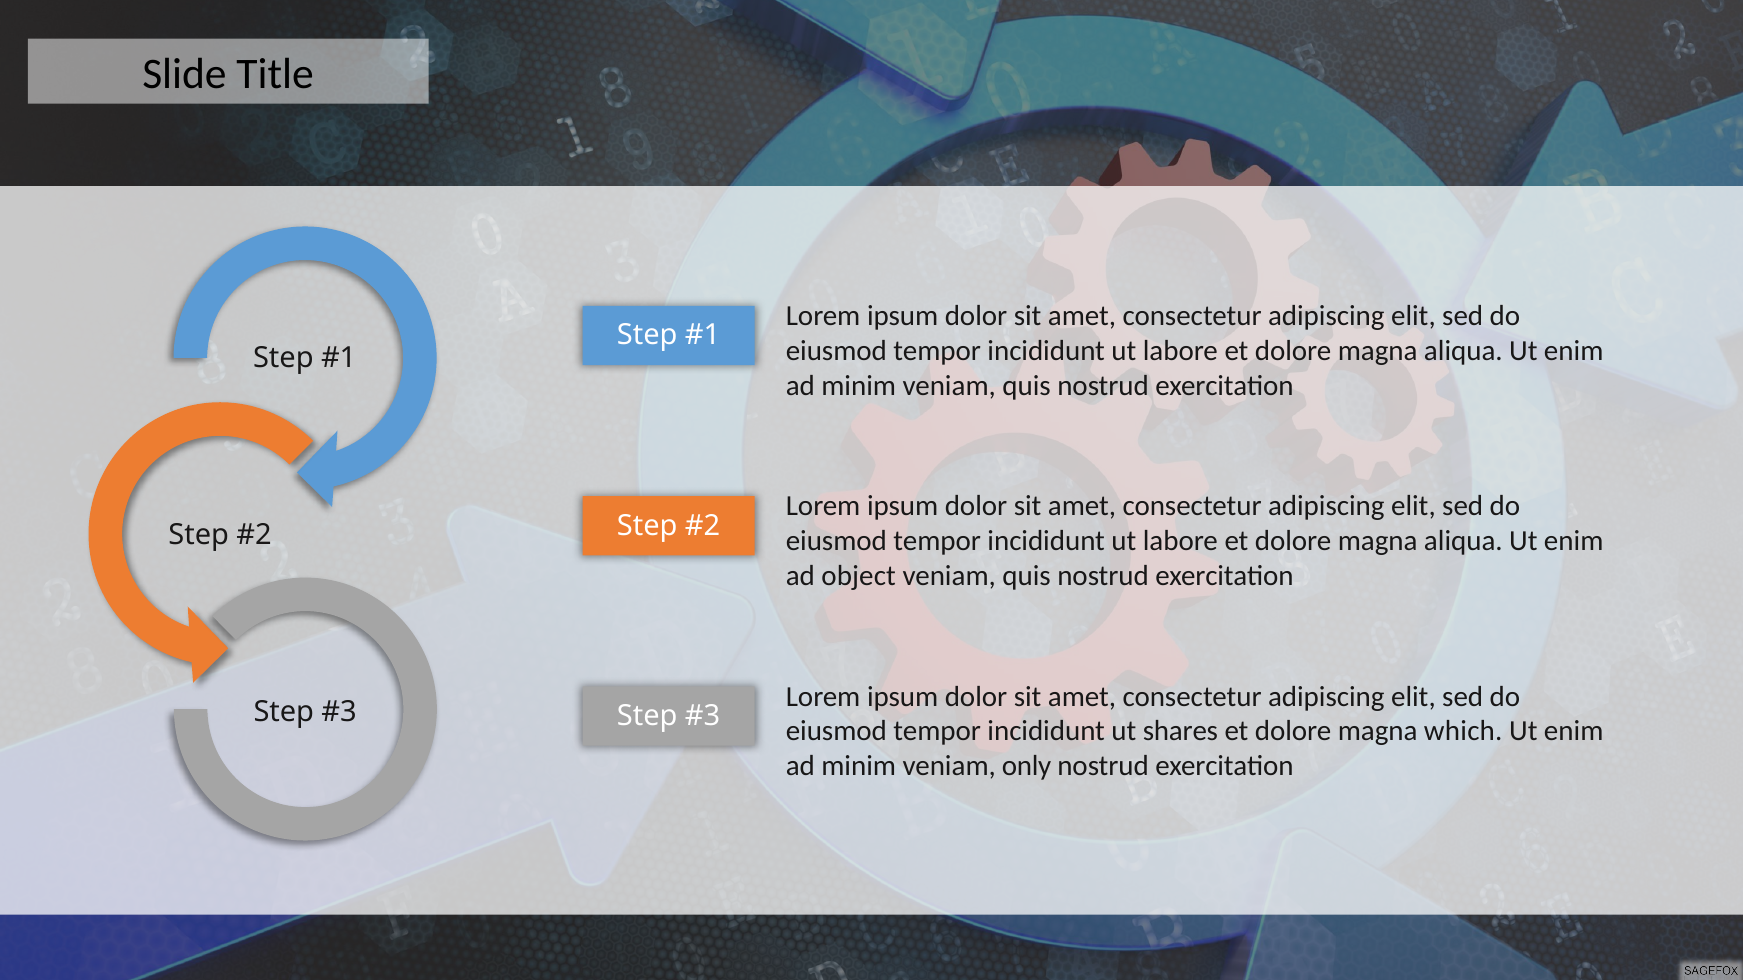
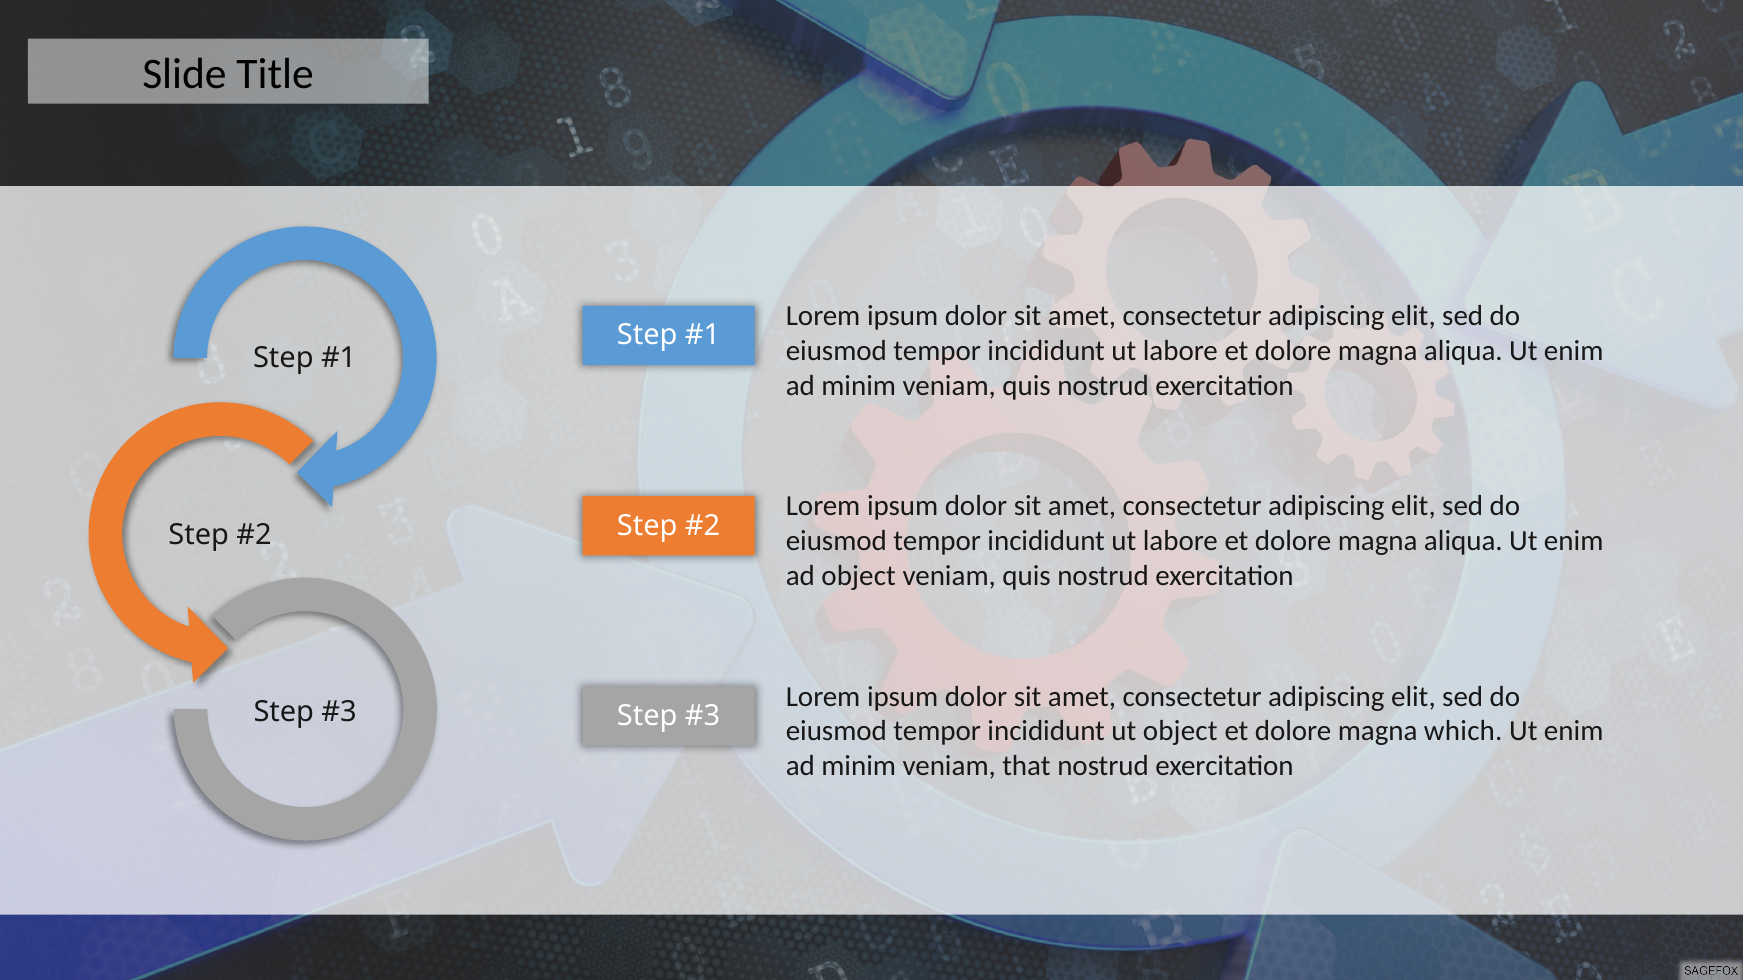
ut shares: shares -> object (1180, 732)
only: only -> that (1026, 766)
